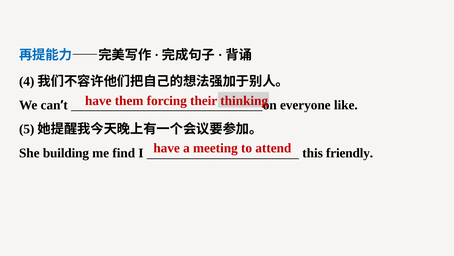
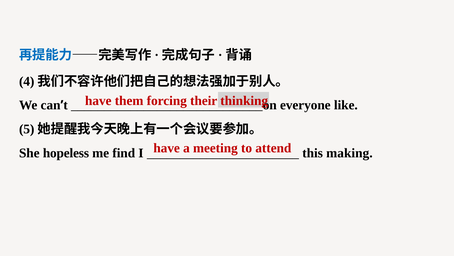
building: building -> hopeless (66, 153)
friendly: friendly -> making (349, 153)
